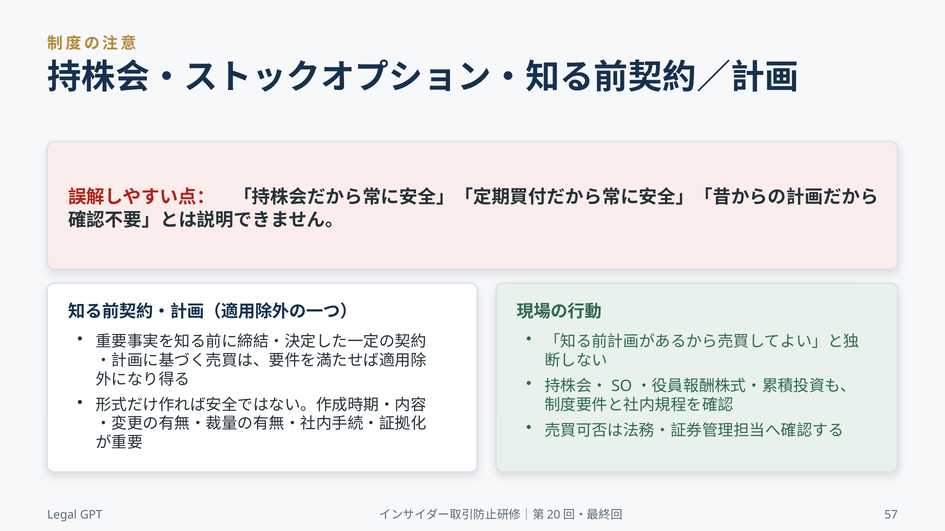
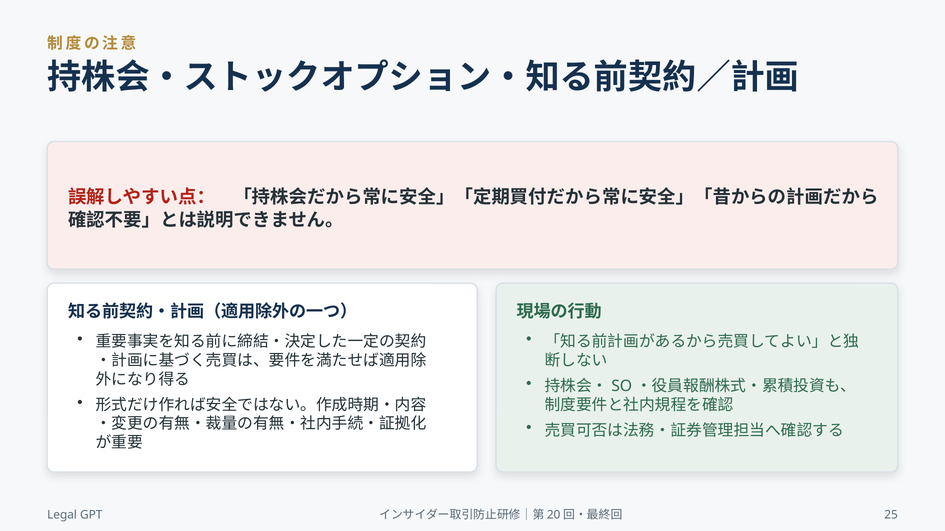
57: 57 -> 25 (891, 515)
